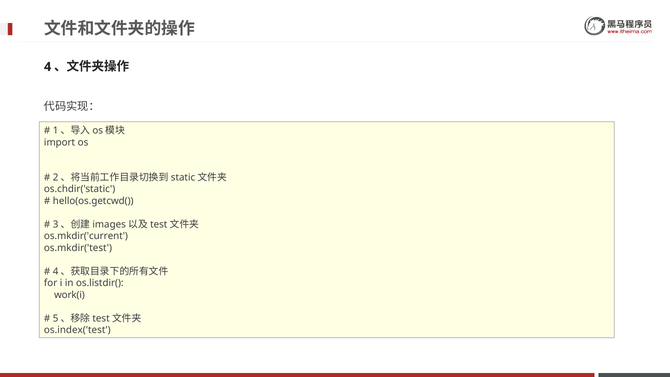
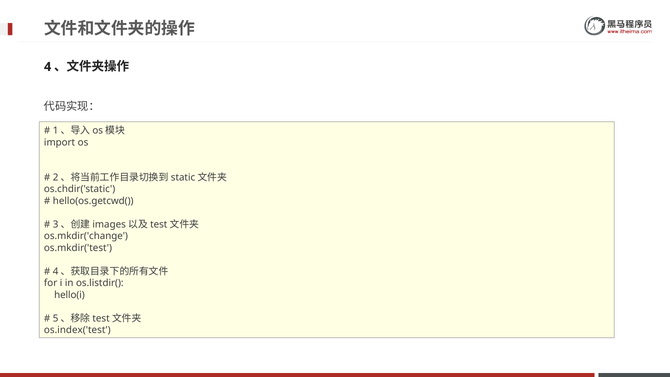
os.mkdir('current: os.mkdir('current -> os.mkdir('change (86, 236)
work(i: work(i -> hello(i (69, 295)
